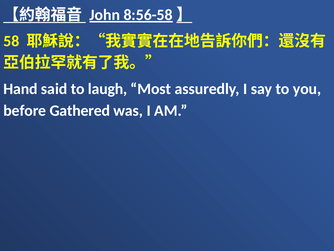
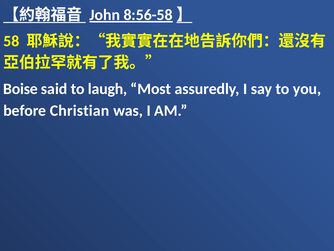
Hand: Hand -> Boise (20, 89)
Gathered: Gathered -> Christian (80, 110)
